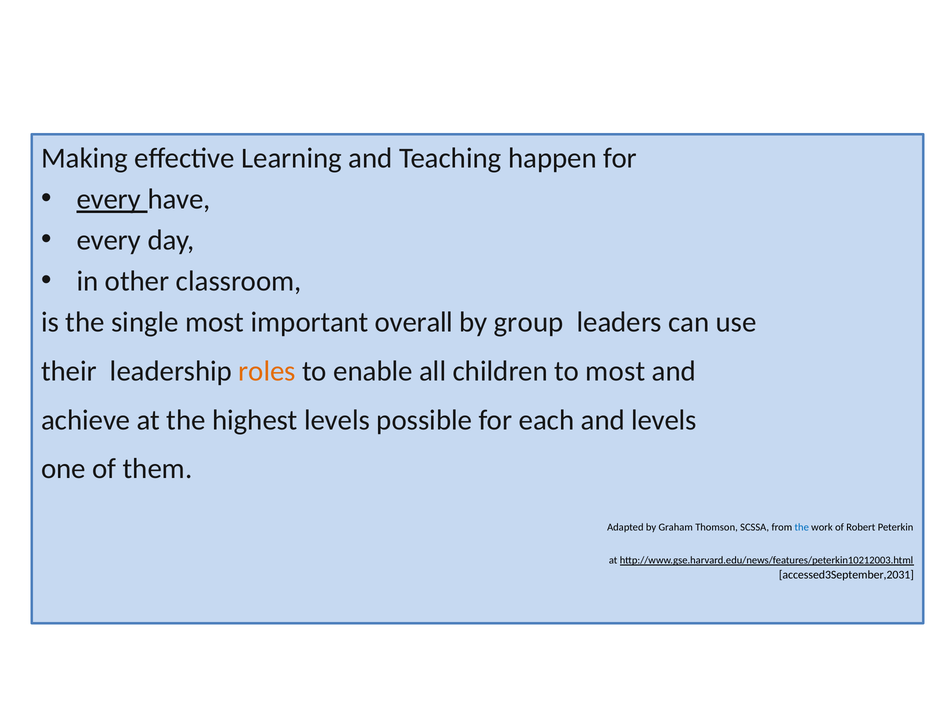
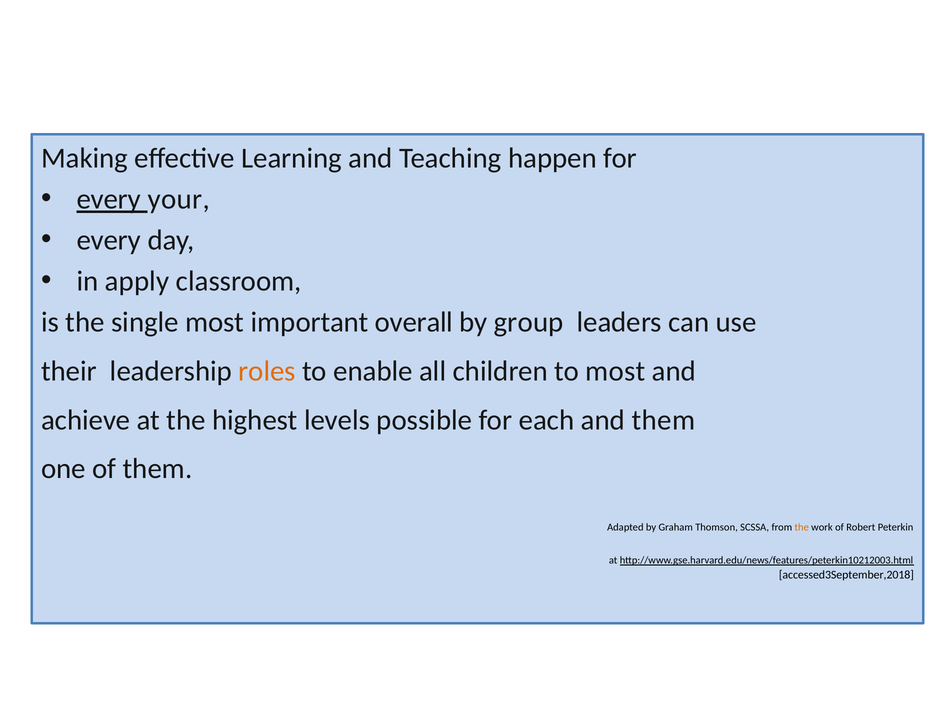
have: have -> your (179, 199)
other: other -> apply (137, 281)
and levels: levels -> them (664, 420)
the colour: blue -> orange (802, 528)
accessed3September,2031: accessed3September,2031 -> accessed3September,2018 (846, 575)
